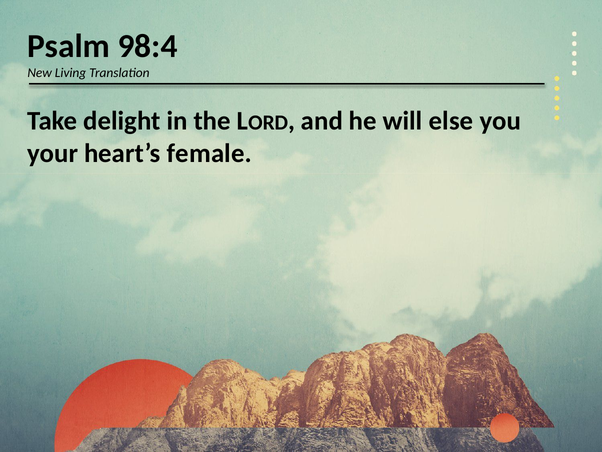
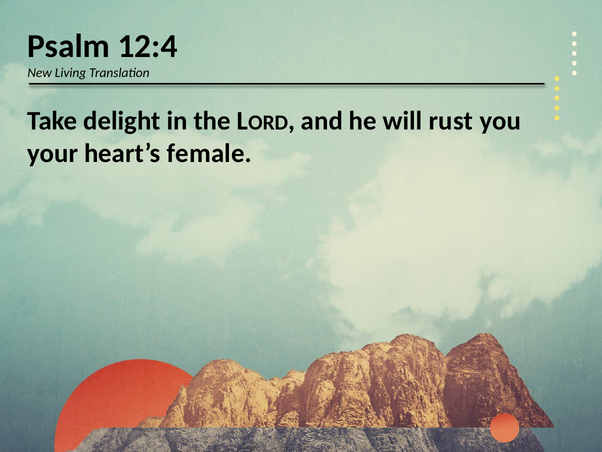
98:4: 98:4 -> 12:4 (147, 46)
else: else -> rust (451, 121)
